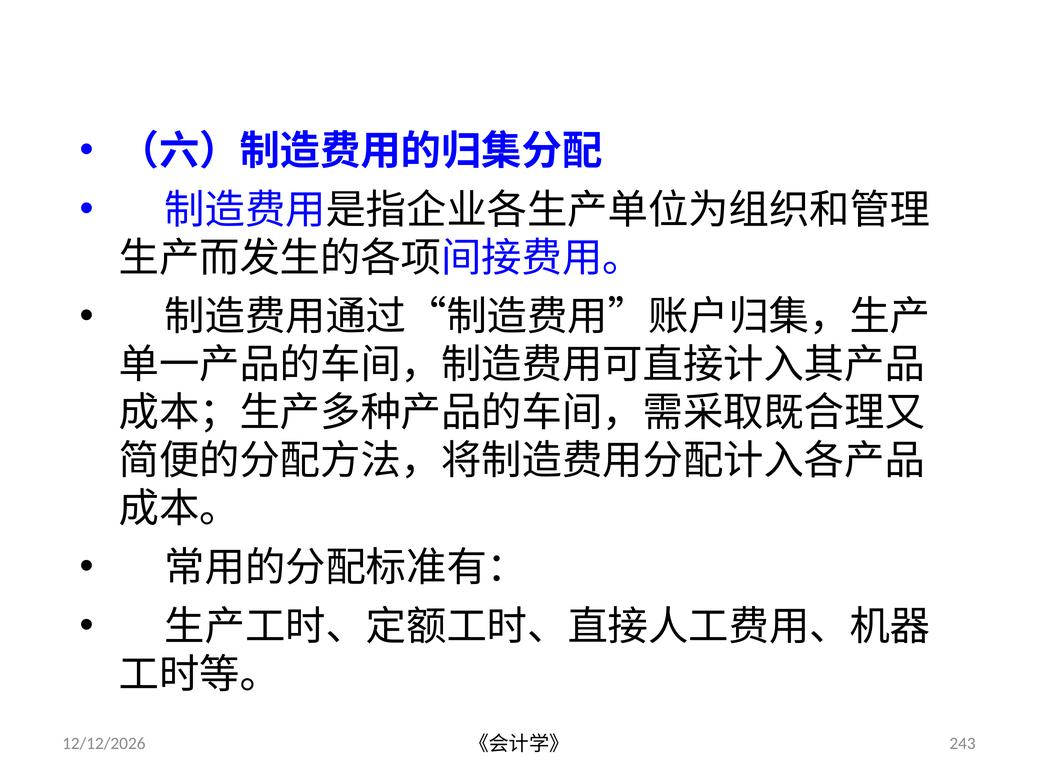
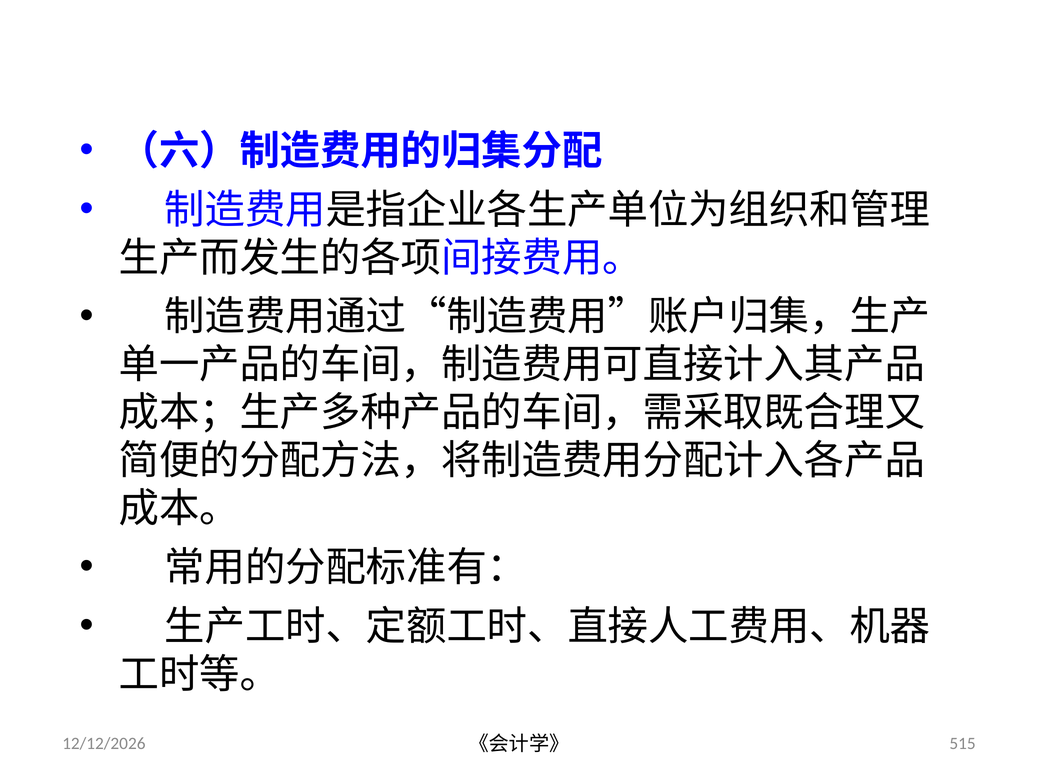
243: 243 -> 515 (963, 743)
